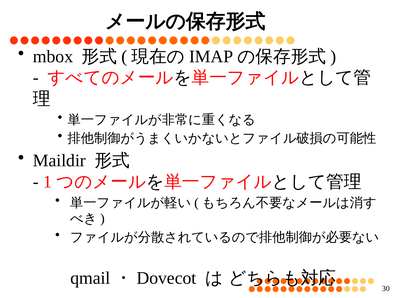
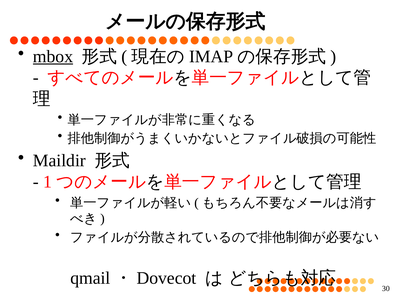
mbox underline: none -> present (53, 56)
